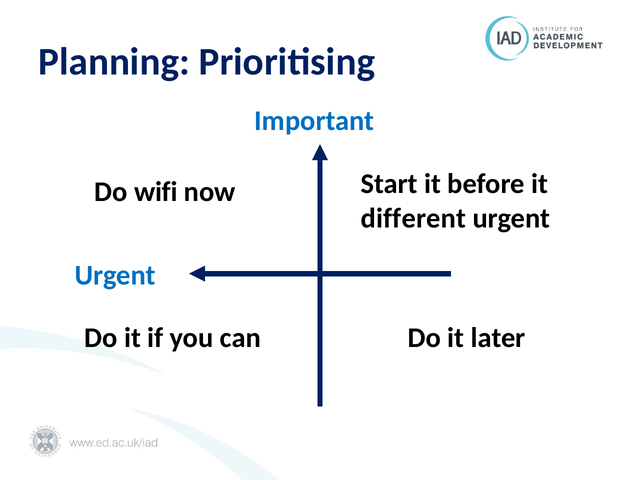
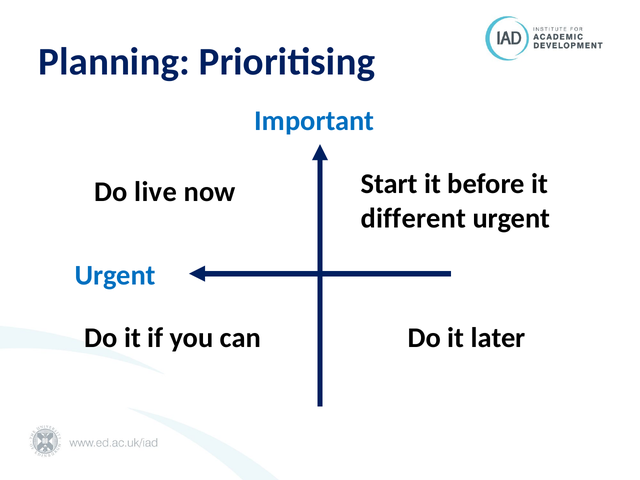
wifi: wifi -> live (156, 192)
